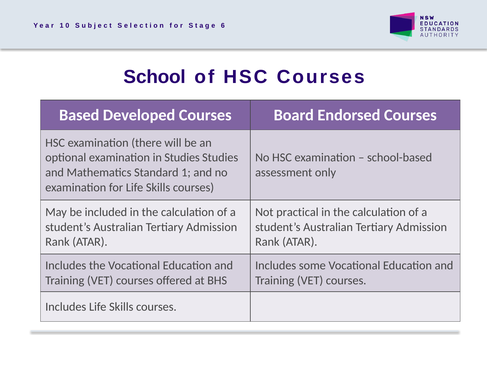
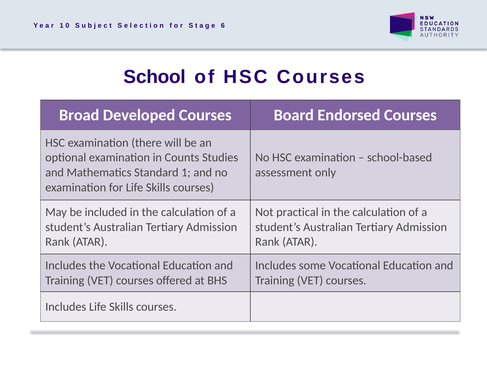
Based: Based -> Broad (79, 115)
in Studies: Studies -> Counts (182, 158)
